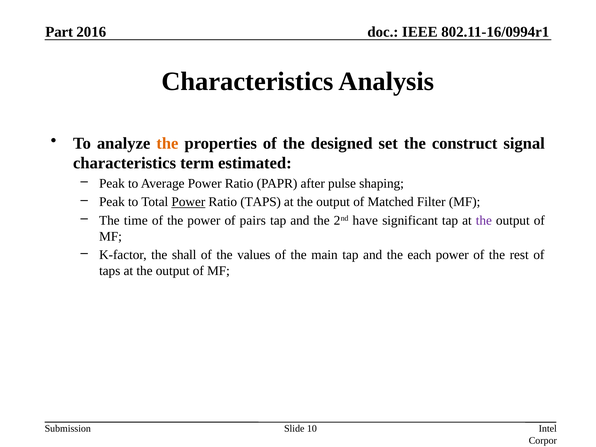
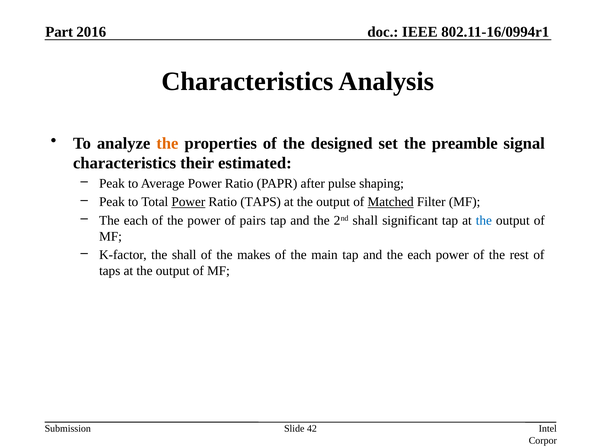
construct: construct -> preamble (465, 143)
term: term -> their (197, 163)
Matched underline: none -> present (391, 202)
time: time -> each (136, 220)
2nd have: have -> shall (365, 220)
the colour: purple -> blue (484, 220)
values: values -> makes (254, 255)
10: 10 -> 42 (312, 429)
